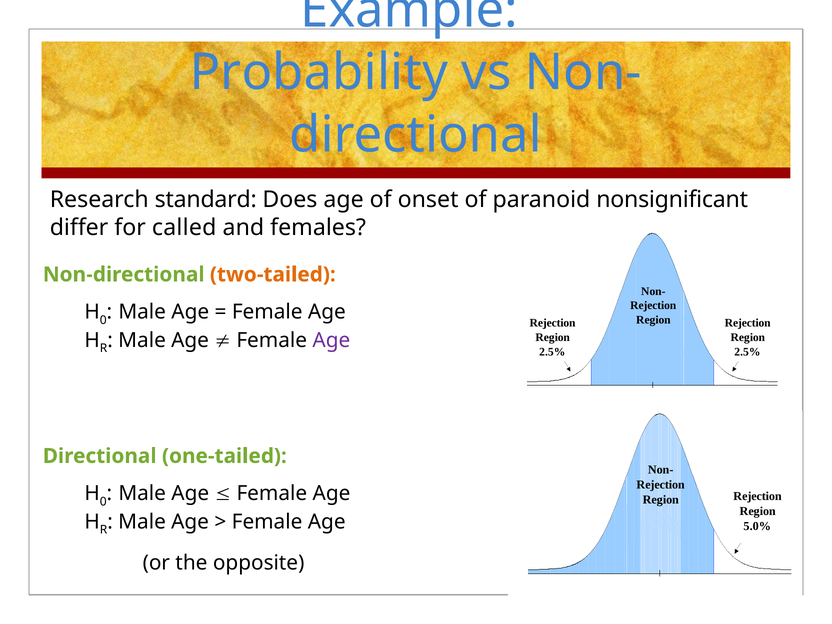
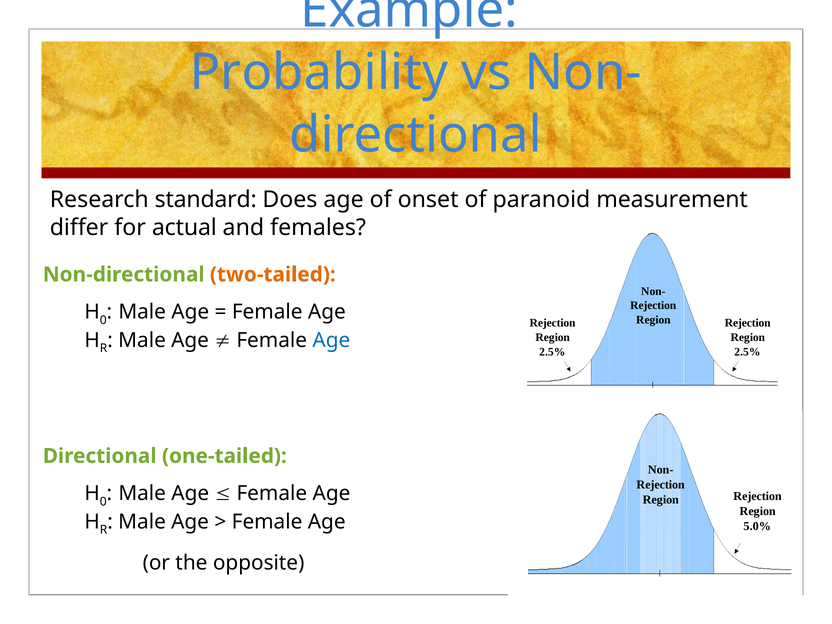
nonsignificant: nonsignificant -> measurement (672, 200)
called: called -> actual (184, 228)
Age colour: purple -> blue (331, 340)
